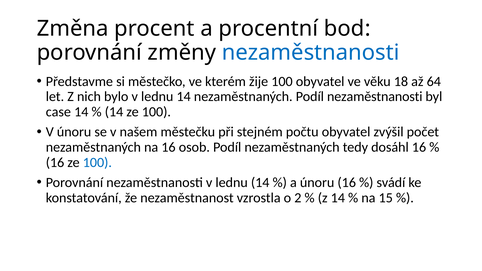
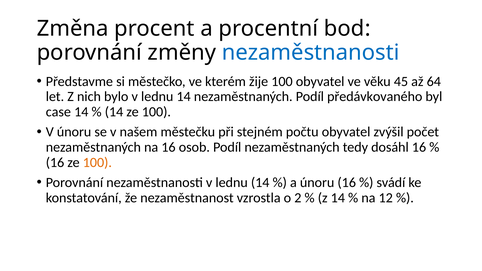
18: 18 -> 45 (401, 81)
Podíl nezaměstnanosti: nezaměstnanosti -> předávkovaného (375, 97)
100 colour: blue -> orange (97, 162)
15: 15 -> 12 (386, 198)
